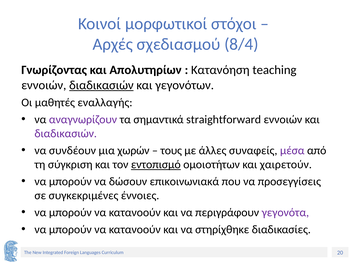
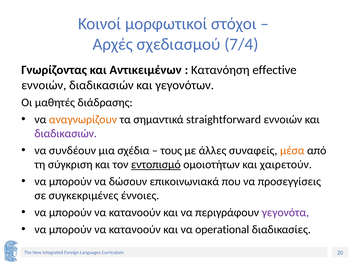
8/4: 8/4 -> 7/4 (241, 44)
Απολυτηρίων: Απολυτηρίων -> Αντικειμένων (146, 70)
teaching: teaching -> effective (274, 70)
διαδικασιών underline: present -> none (101, 85)
εναλλαγής: εναλλαγής -> διάδρασης (105, 103)
αναγνωρίζουν colour: purple -> orange (83, 120)
χωρών: χωρών -> σχέδια (133, 151)
μέσα colour: purple -> orange (292, 151)
στηρίχθηκε: στηρίχθηκε -> operational (222, 230)
